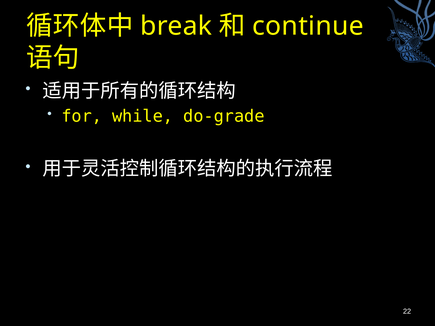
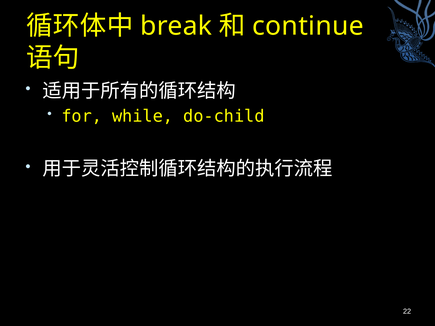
do-grade: do-grade -> do-child (224, 116)
